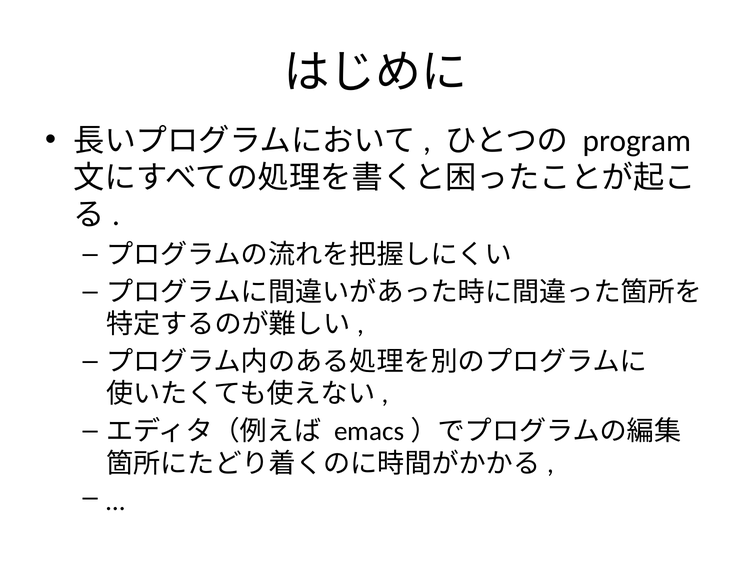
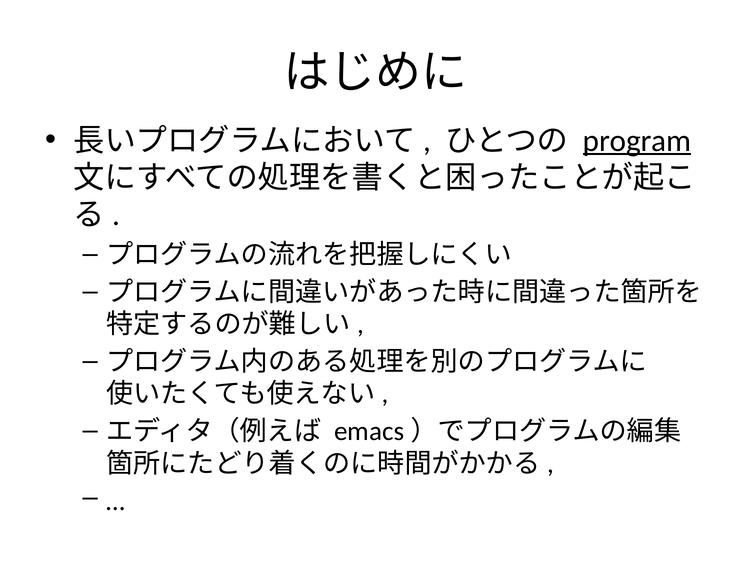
program underline: none -> present (637, 141)
